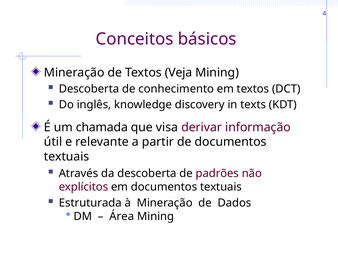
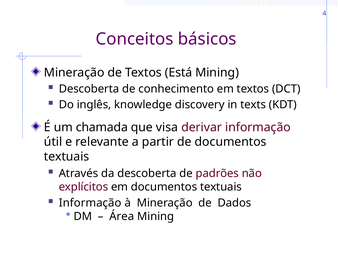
Veja: Veja -> Está (179, 72)
Estruturada: Estruturada -> Informação (90, 202)
